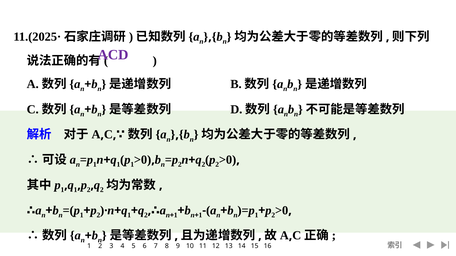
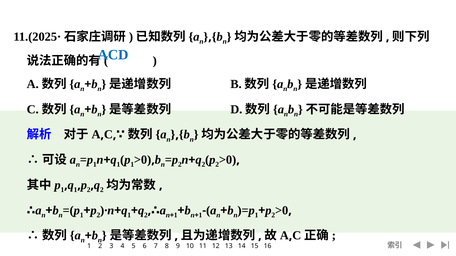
ACD colour: purple -> blue (113, 55)
